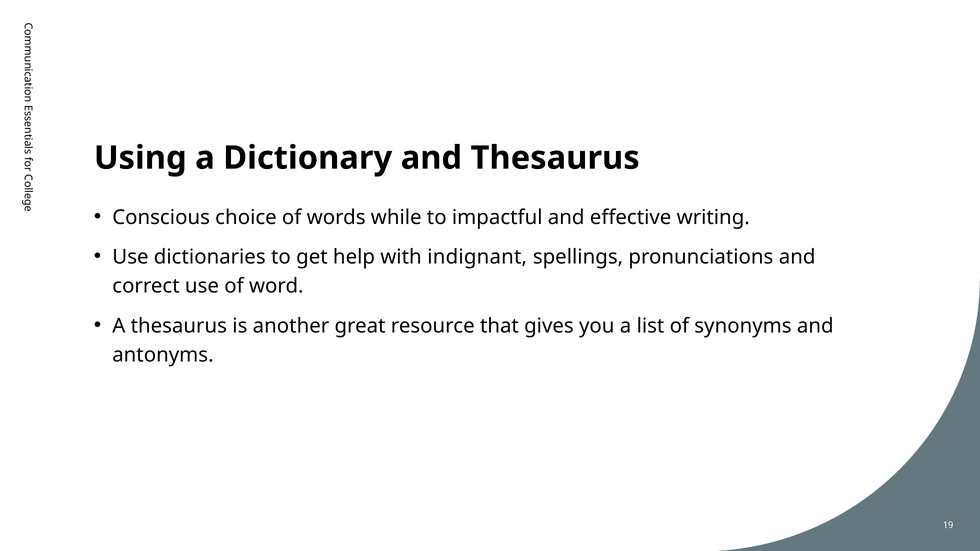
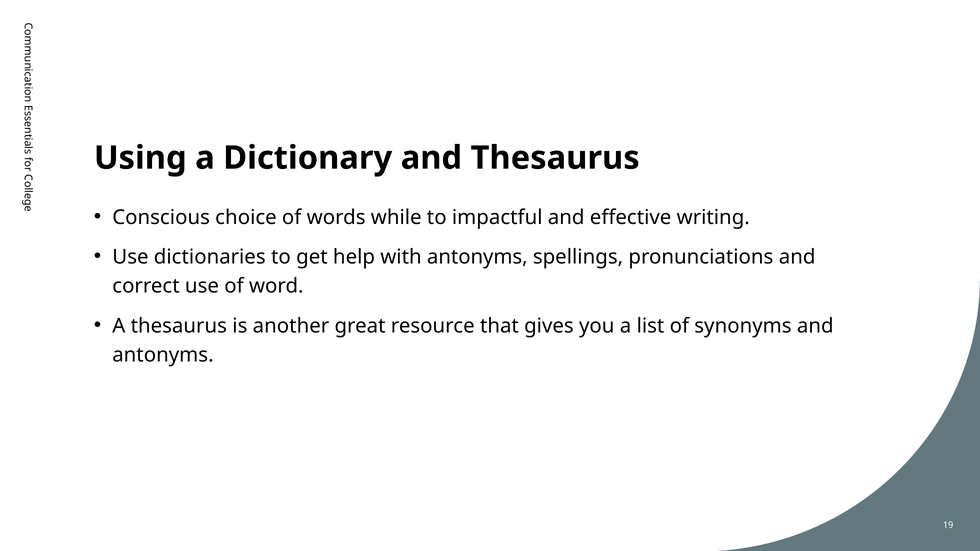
with indignant: indignant -> antonyms (477, 257)
